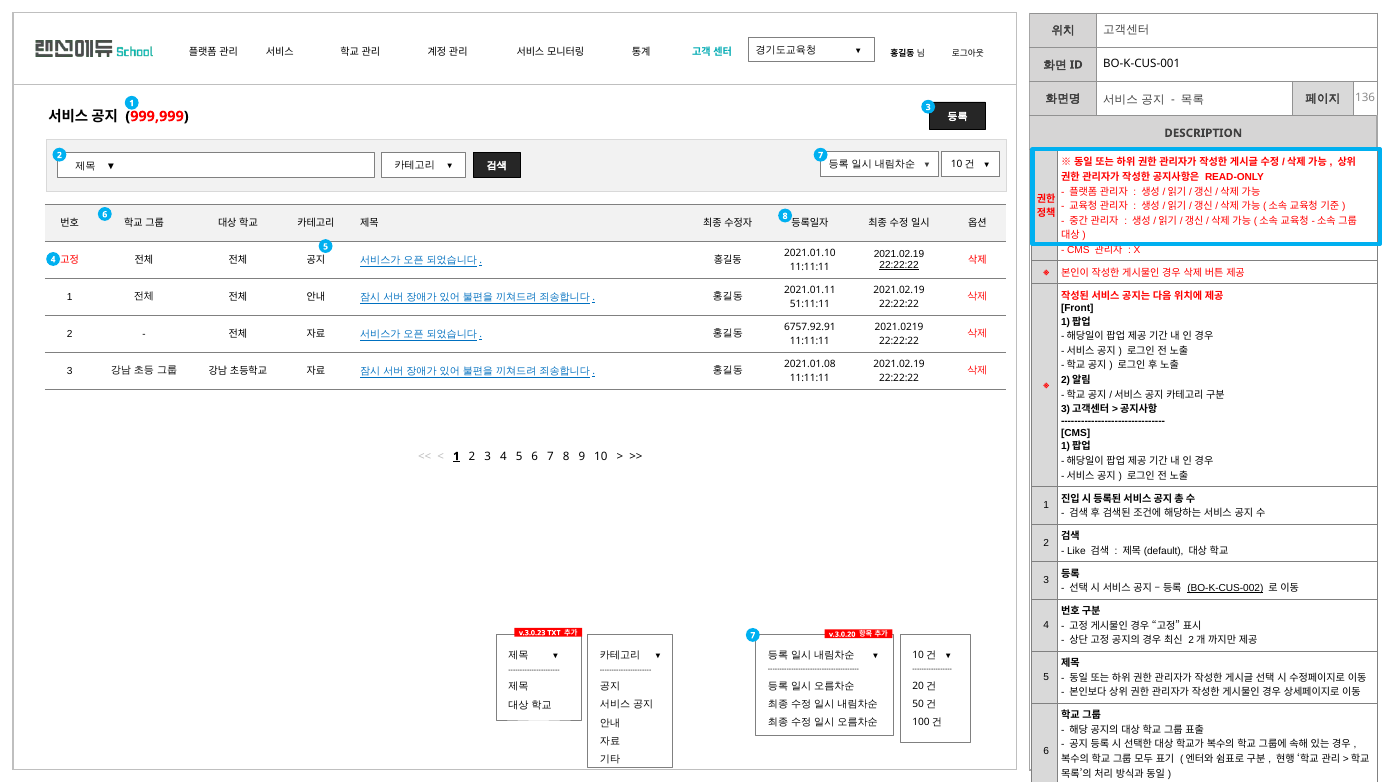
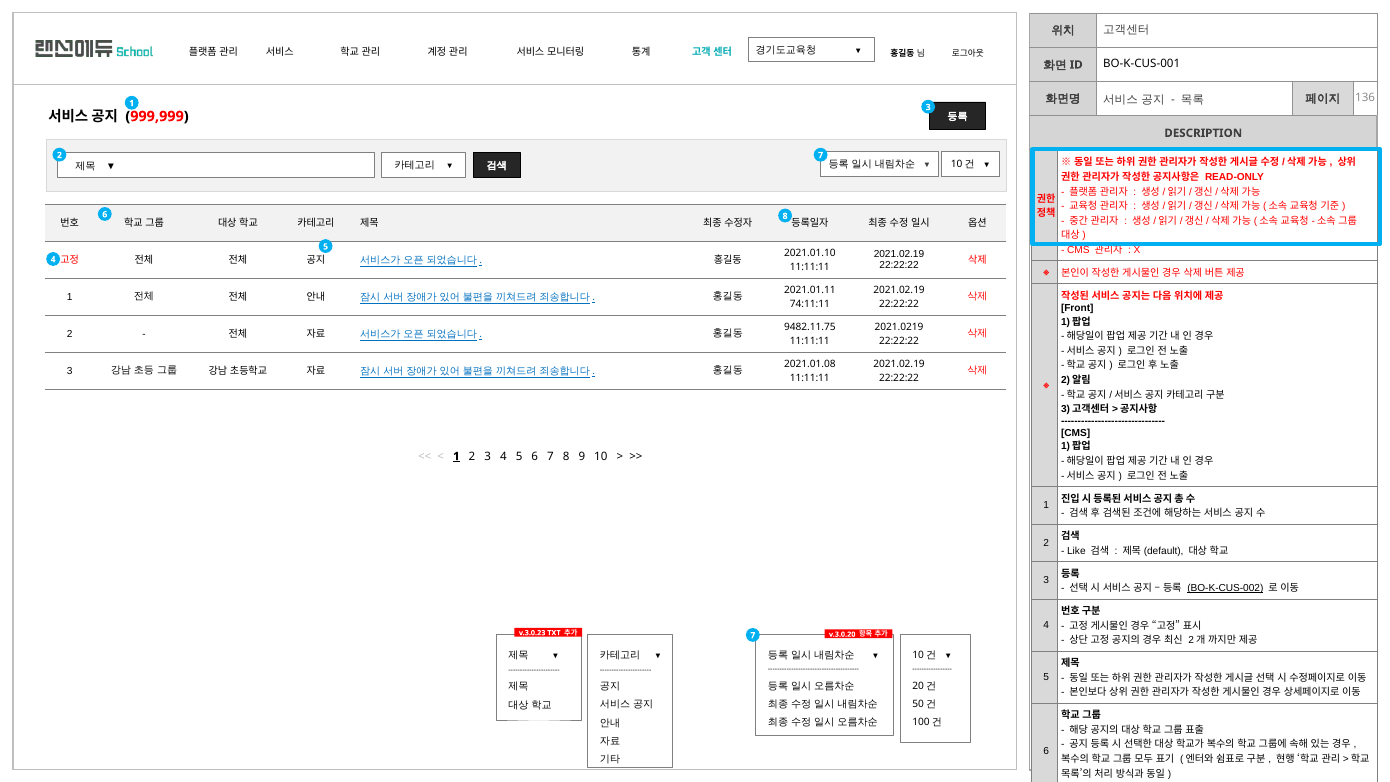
22:22:22 underline: present -> none (899, 265)
51:11:11: 51:11:11 -> 74:11:11 (810, 304)
6757.92.91: 6757.92.91 -> 9482.11.75 (810, 328)
